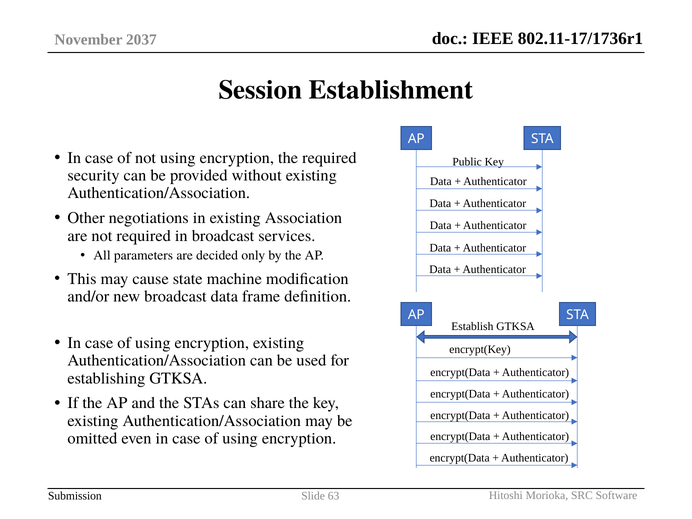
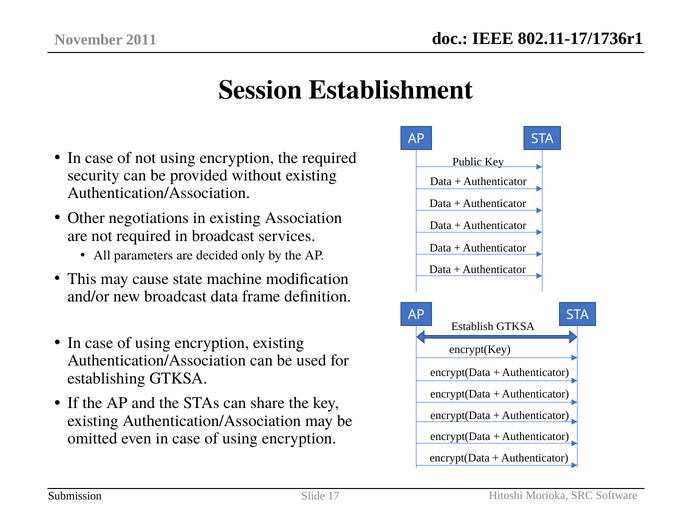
2037: 2037 -> 2011 (141, 40)
63: 63 -> 17 (334, 496)
